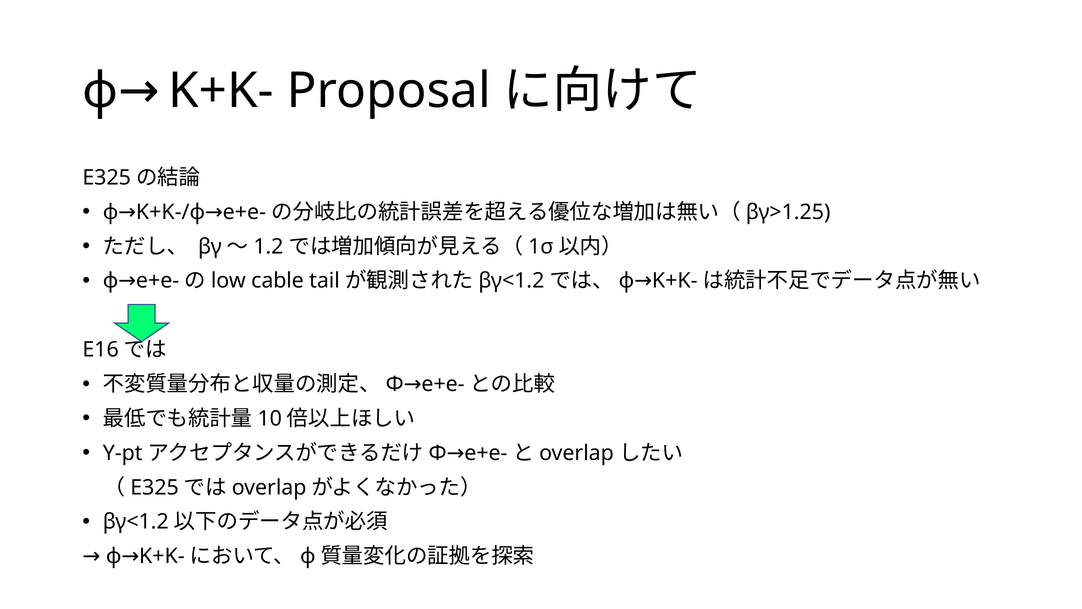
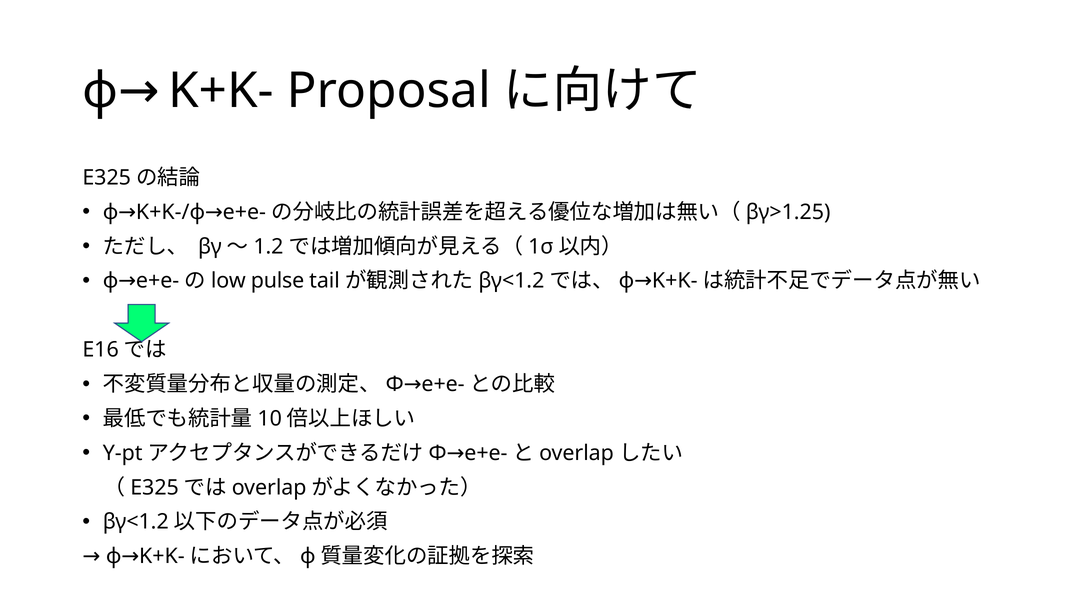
cable: cable -> pulse (278, 281)
